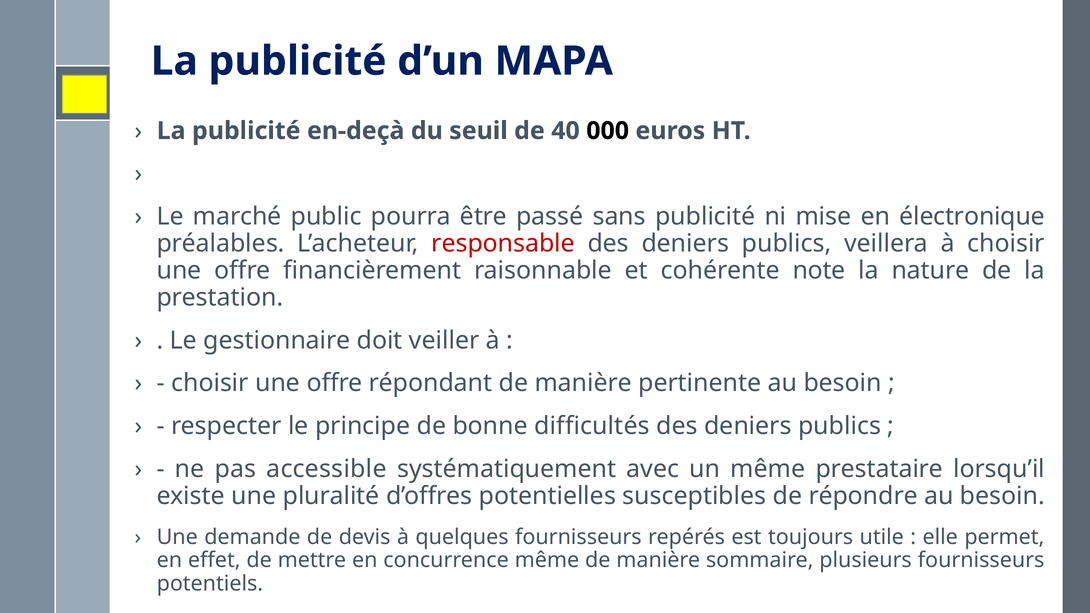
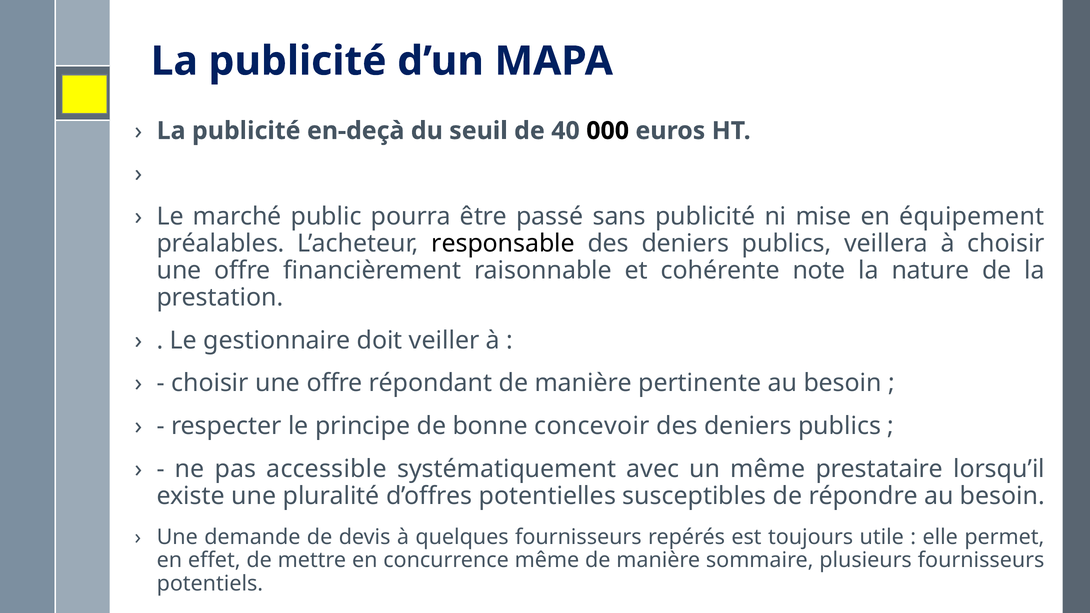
électronique: électronique -> équipement (972, 217)
responsable colour: red -> black (503, 244)
difficultés: difficultés -> concevoir (592, 426)
